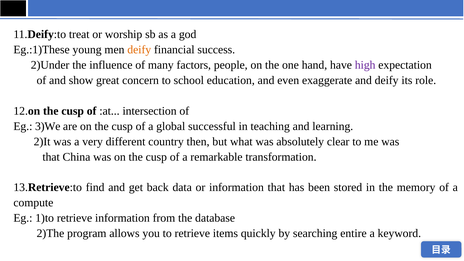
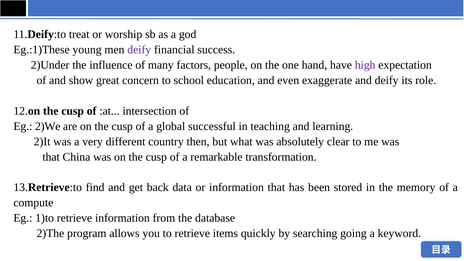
deify colour: orange -> purple (139, 50)
3)We: 3)We -> 2)We (48, 126)
entire: entire -> going (353, 233)
